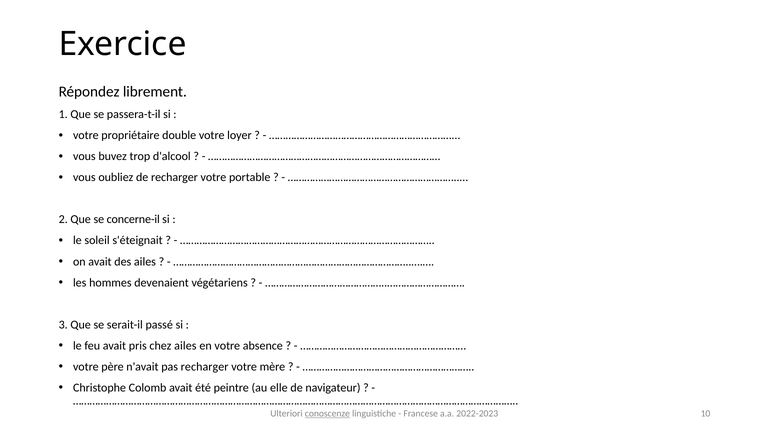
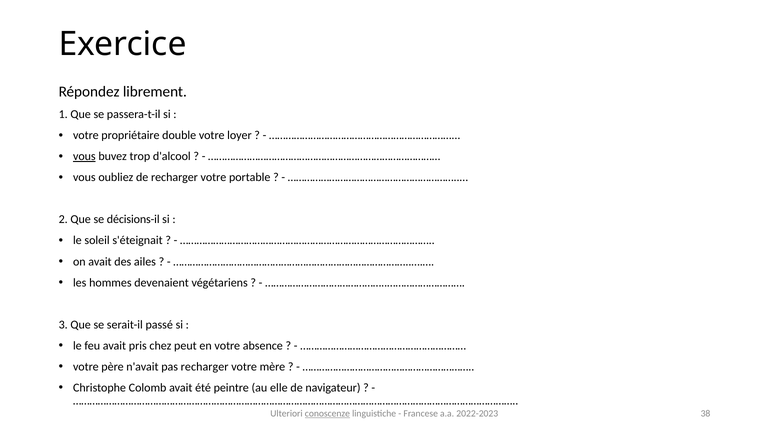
vous underline: none -> present (84, 156)
concerne-il: concerne-il -> décisions-il (133, 219)
chez ailes: ailes -> peut (185, 345)
10: 10 -> 38 (705, 413)
